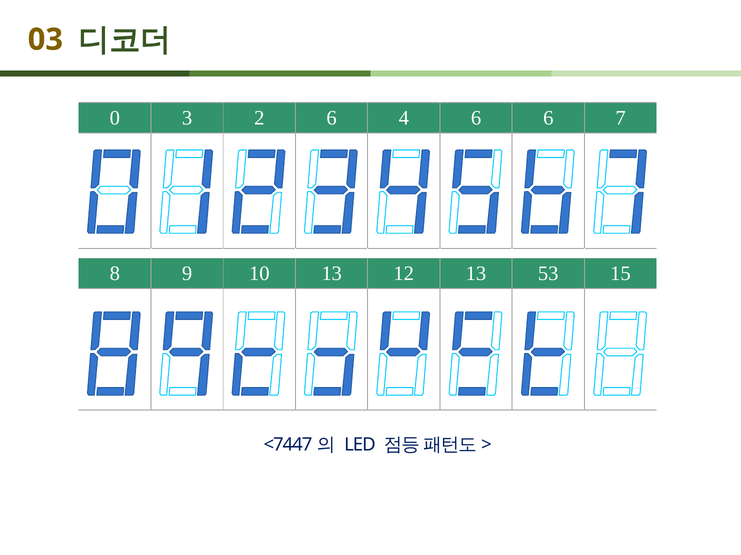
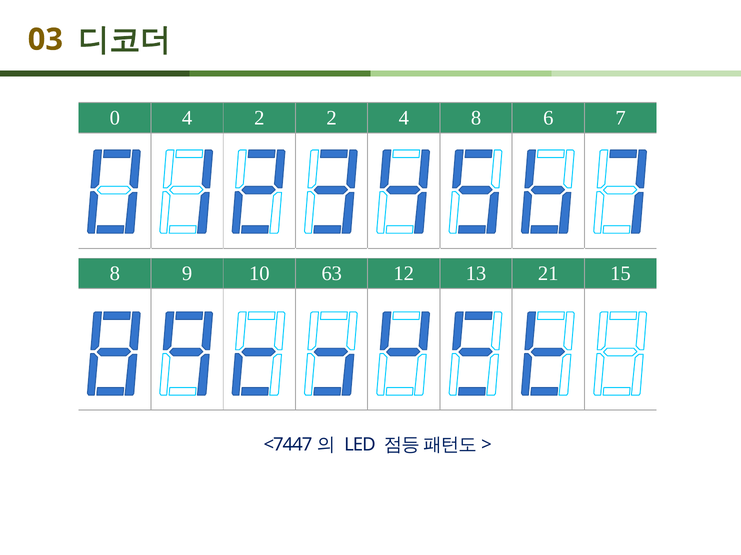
0 3: 3 -> 4 (187, 118)
2 6: 6 -> 2 (332, 118)
4 6: 6 -> 8 (476, 118)
10 13: 13 -> 63 (332, 274)
53: 53 -> 21 (548, 274)
